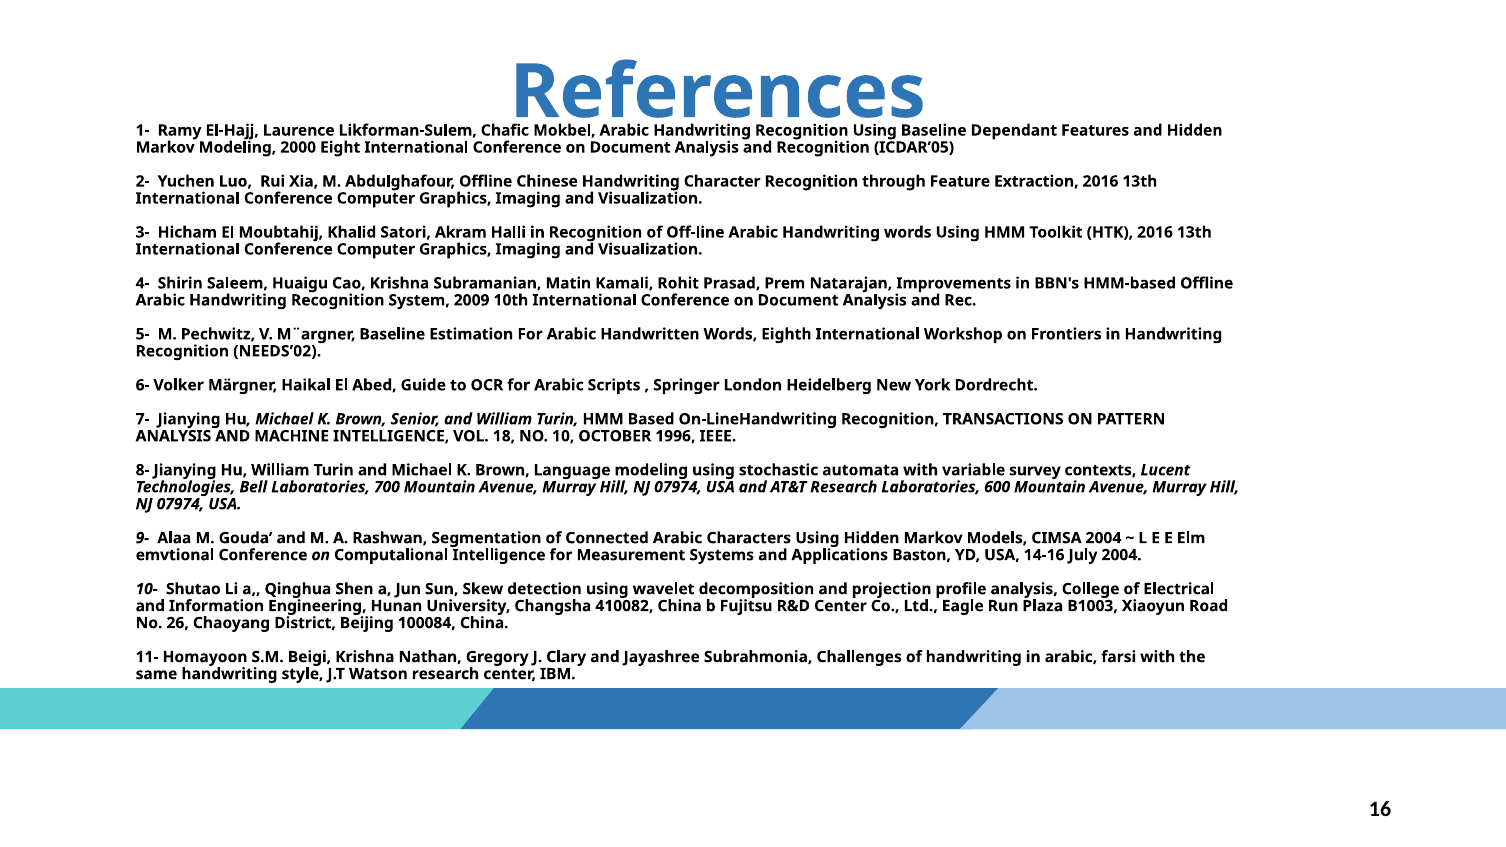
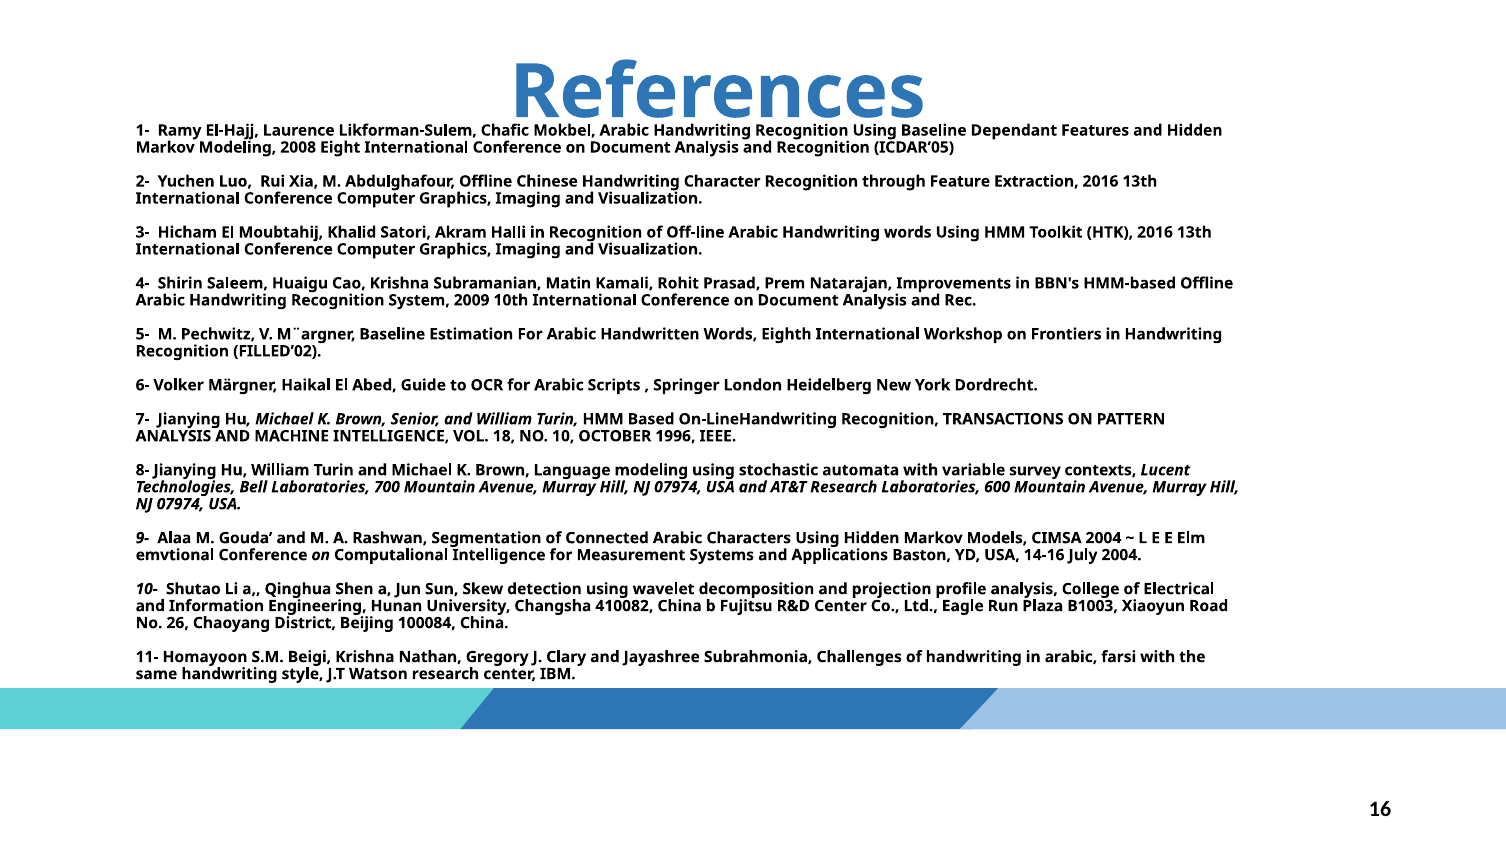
2000: 2000 -> 2008 (298, 147)
NEEDS’02: NEEDS’02 -> FILLED’02 (277, 351)
